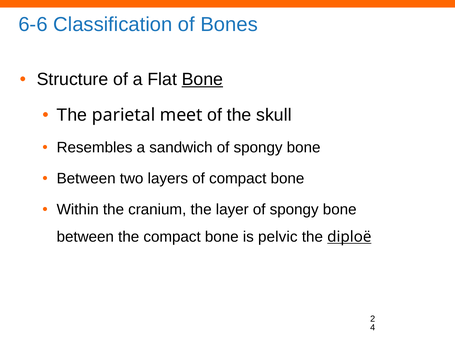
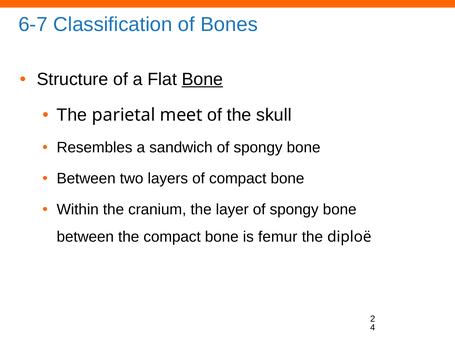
6-6: 6-6 -> 6-7 (33, 25)
pelvic: pelvic -> femur (278, 237)
diploë underline: present -> none (349, 237)
